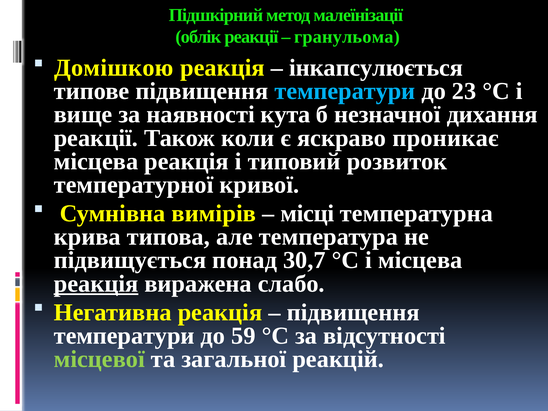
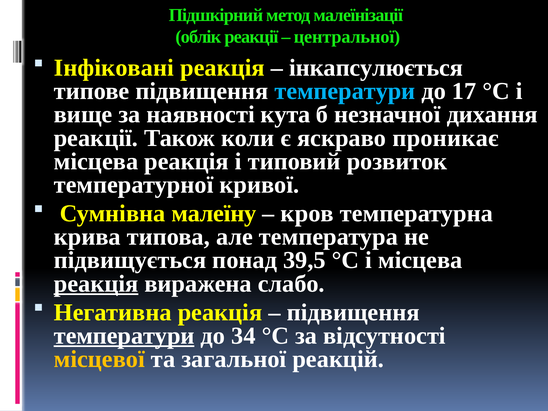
гранульома: гранульома -> центральної (347, 37)
Домішкою: Домішкою -> Інфіковані (114, 68)
23: 23 -> 17 (464, 91)
вимірів: вимірів -> малеїну (214, 213)
місці: місці -> кров (307, 213)
30,7: 30,7 -> 39,5 (304, 260)
температури underline: none -> present (124, 336)
59: 59 -> 34 (243, 336)
місцевої colour: light green -> yellow (99, 359)
